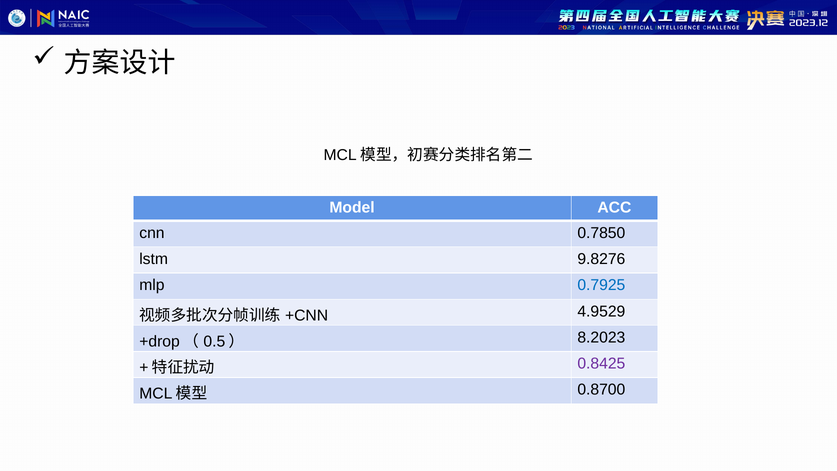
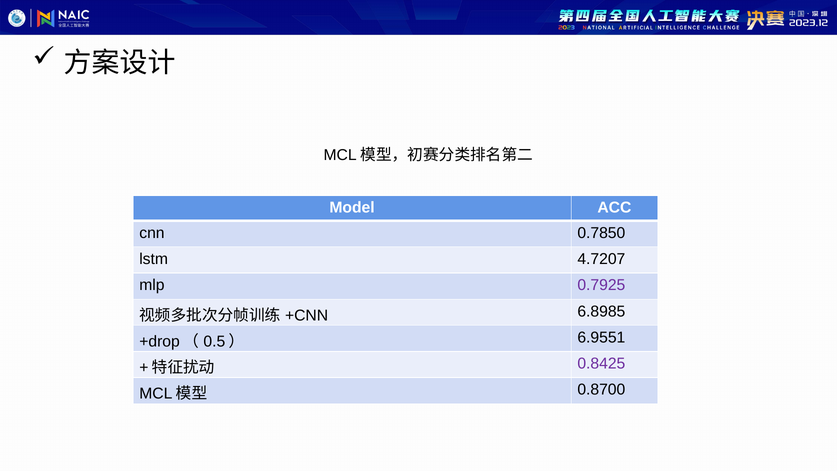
9.8276: 9.8276 -> 4.7207 (601, 259)
0.7925 colour: blue -> purple (601, 285)
4.9529: 4.9529 -> 6.8985 (601, 311)
8.2023: 8.2023 -> 6.9551 (601, 337)
